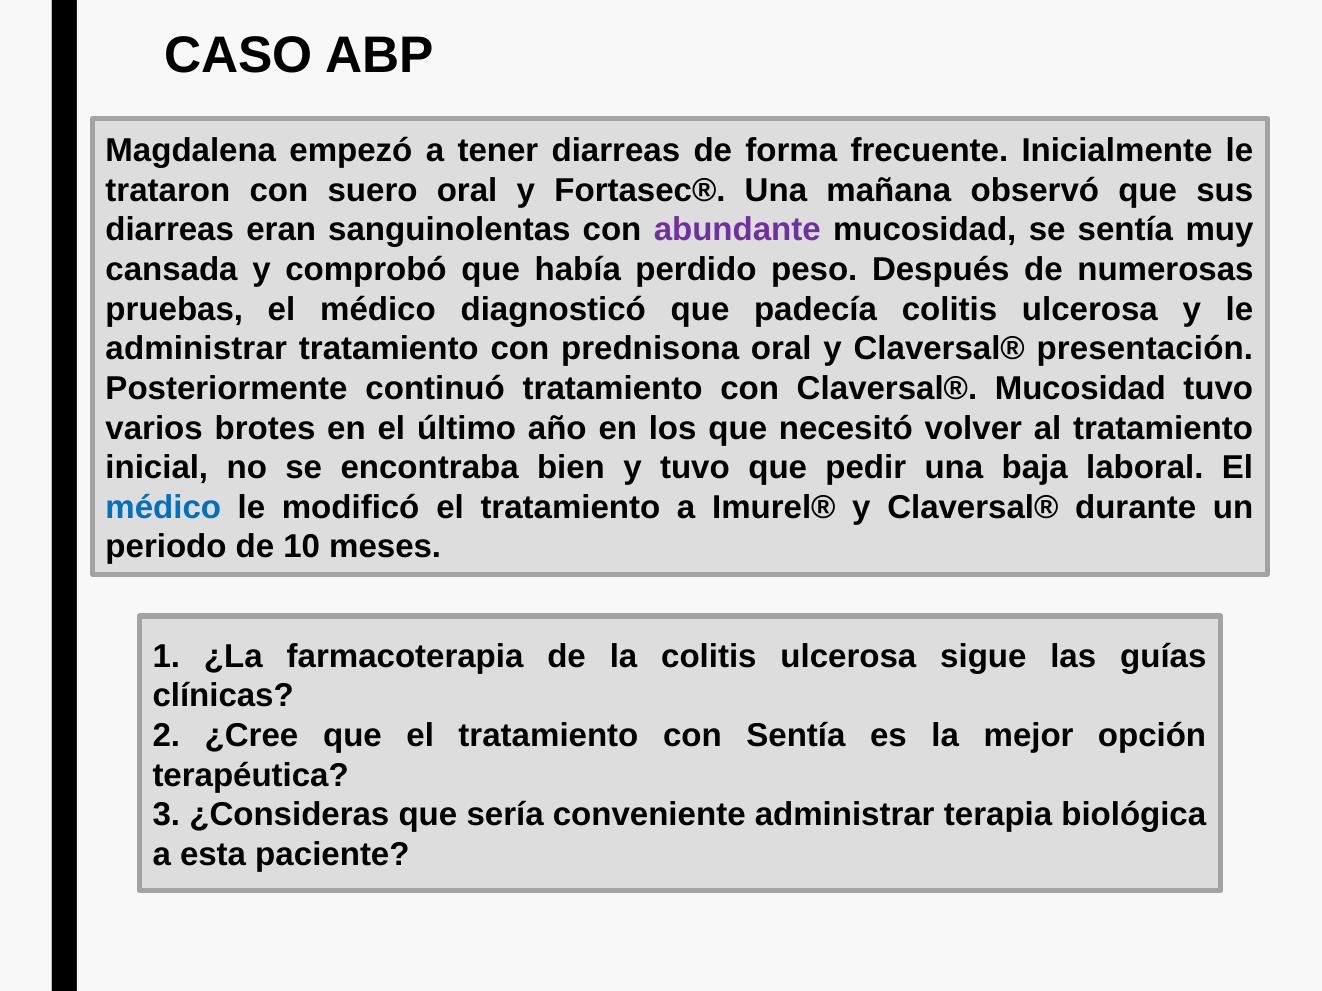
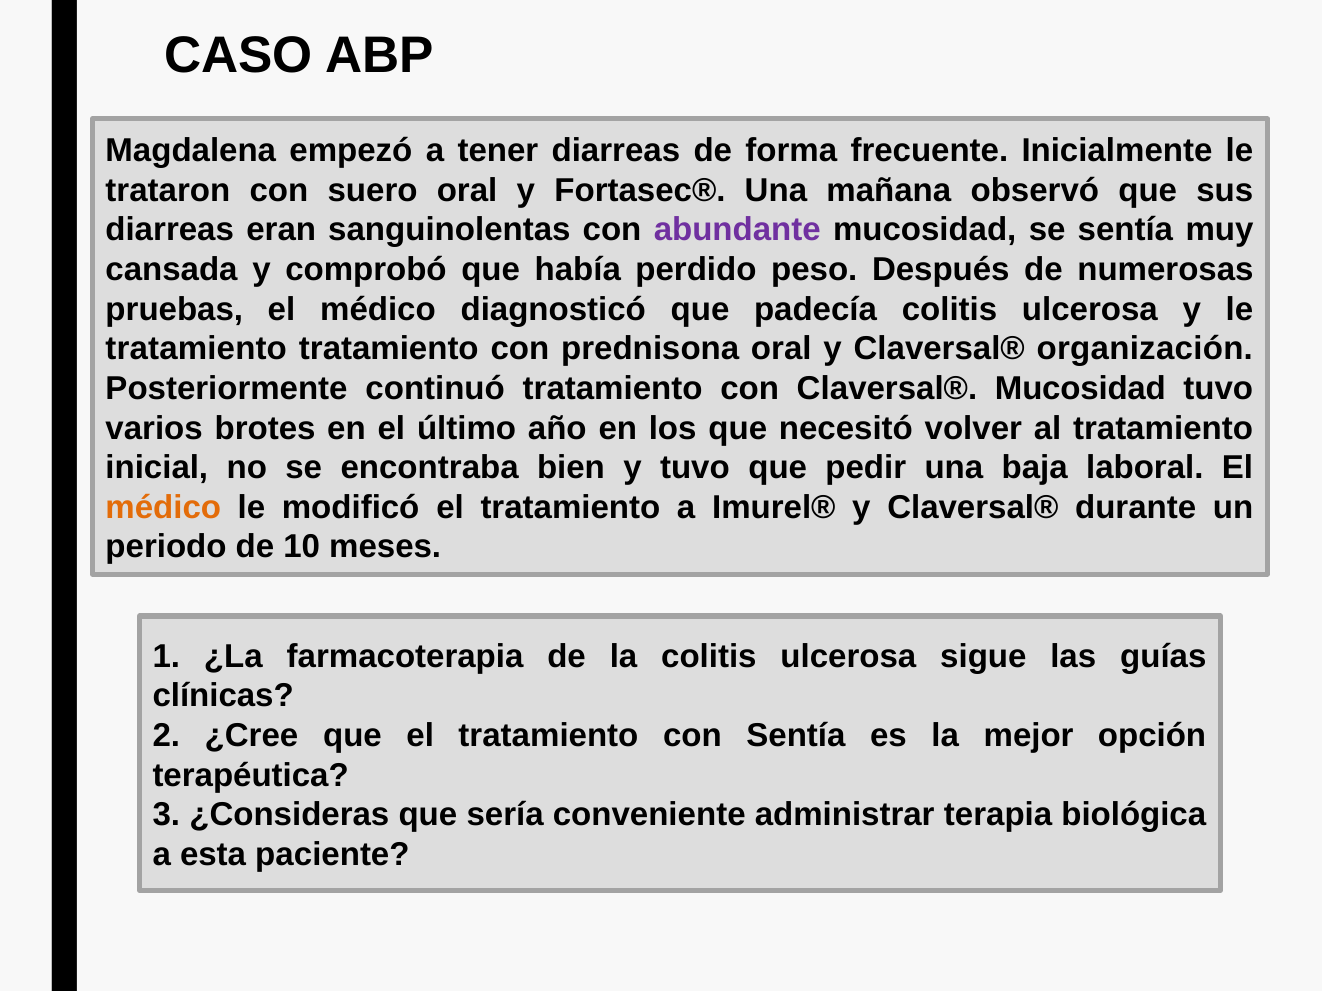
administrar: administrar -> tratamiento (196, 349)
presentación: presentación -> organización (1145, 349)
médico colour: blue -> orange (163, 508)
